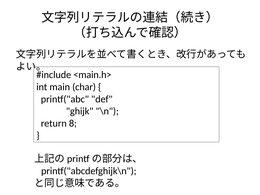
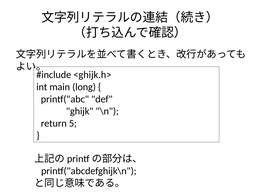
<main.h>: <main.h> -> <ghijk.h> (92, 75)
char: char -> long (84, 87)
8: 8 -> 5 (73, 123)
